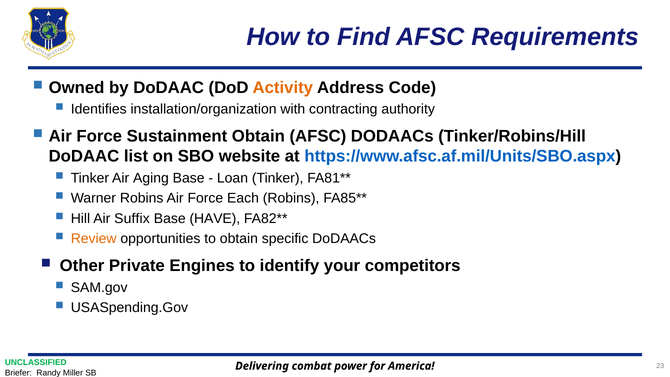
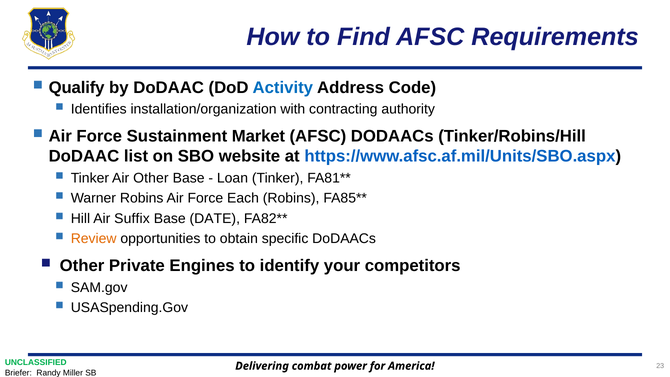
Owned: Owned -> Qualify (77, 88)
Activity colour: orange -> blue (283, 88)
Sustainment Obtain: Obtain -> Market (258, 136)
Air Aging: Aging -> Other (151, 178)
HAVE: HAVE -> DATE (215, 219)
